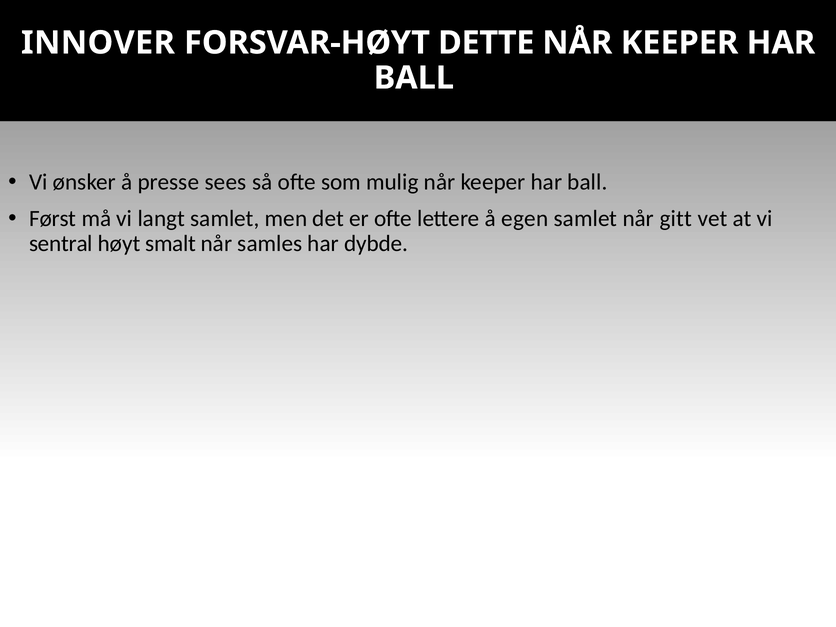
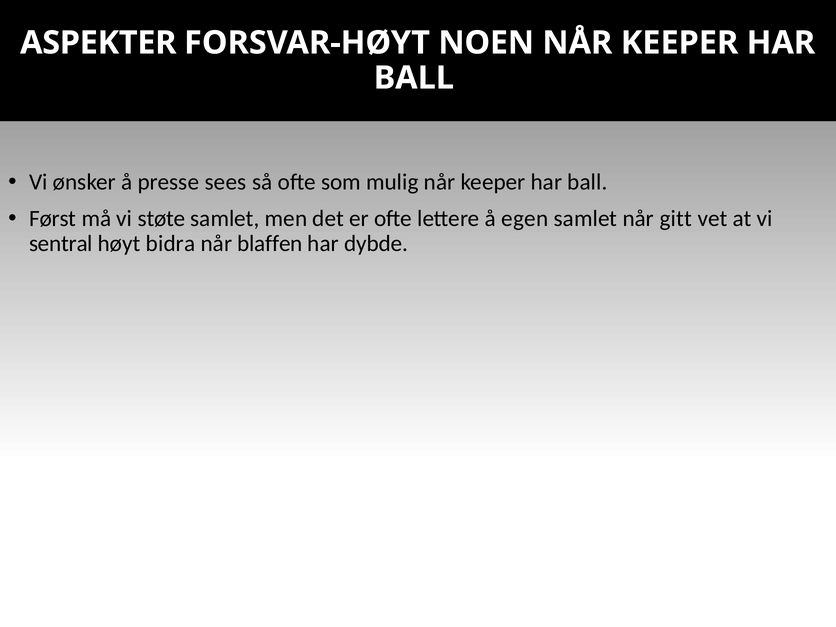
INNOVER: INNOVER -> ASPEKTER (98, 43)
DETTE: DETTE -> NOEN (486, 43)
langt: langt -> støte (161, 219)
smalt: smalt -> bidra (170, 244)
samles: samles -> blaffen (270, 244)
